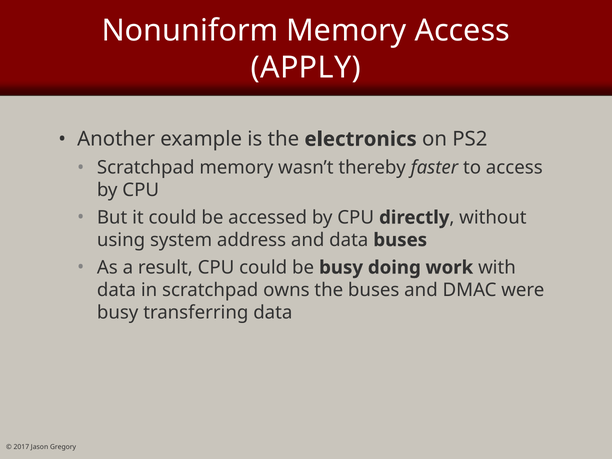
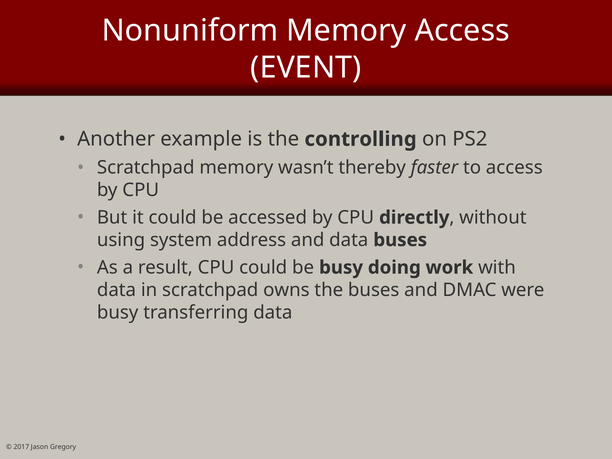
APPLY: APPLY -> EVENT (306, 68)
electronics: electronics -> controlling (361, 139)
